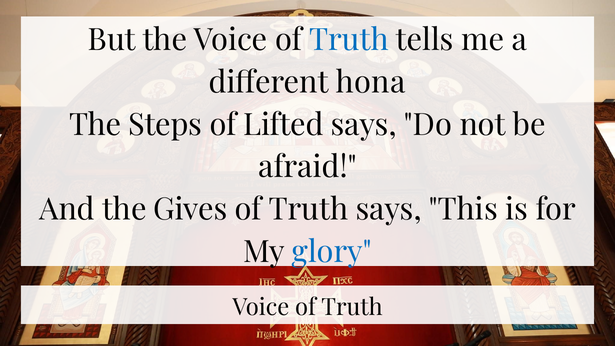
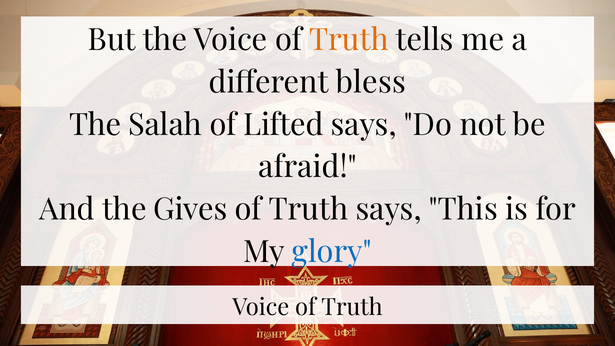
Truth colour: blue -> orange (349, 40)
hona: hona -> bless (371, 82)
Steps: Steps -> Salah (165, 125)
